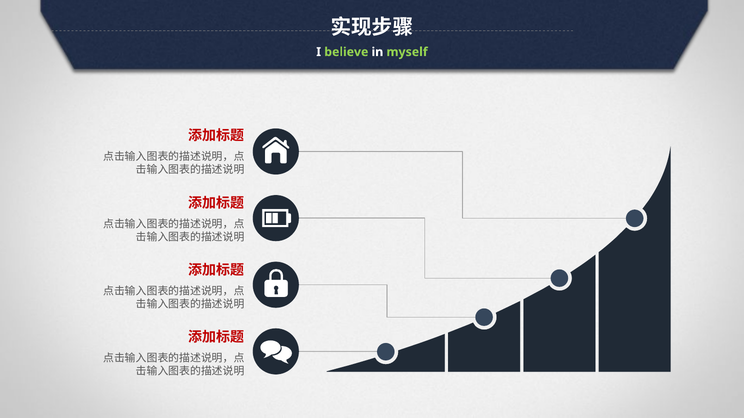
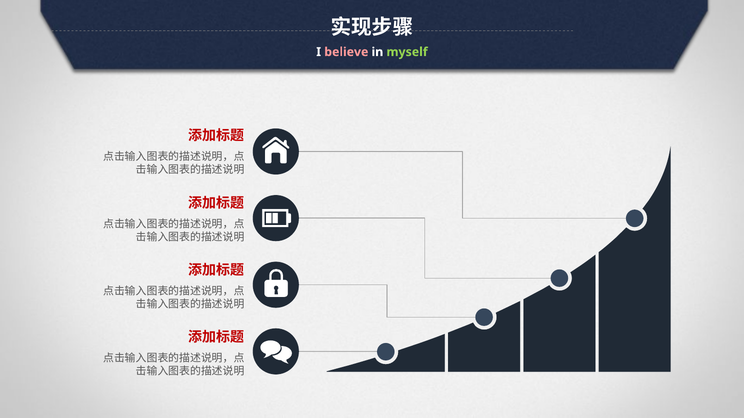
believe colour: light green -> pink (346, 52)
